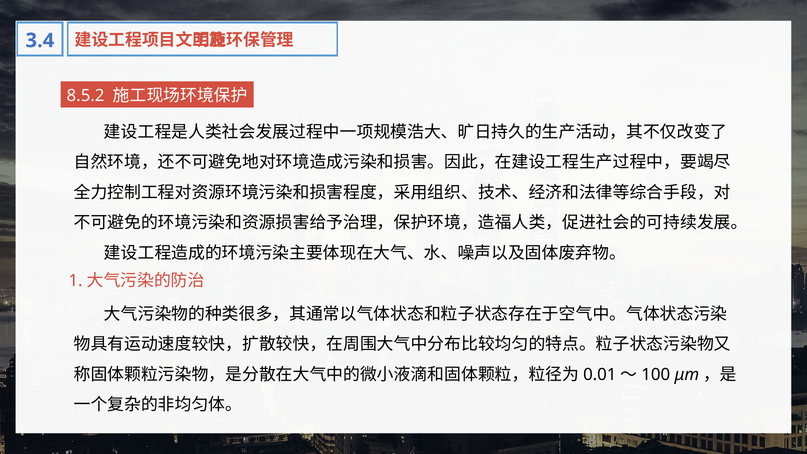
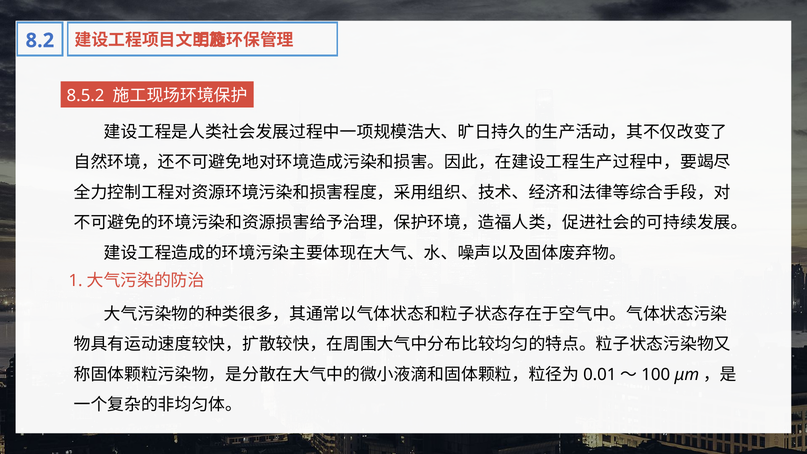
3.4: 3.4 -> 8.2 (40, 40)
